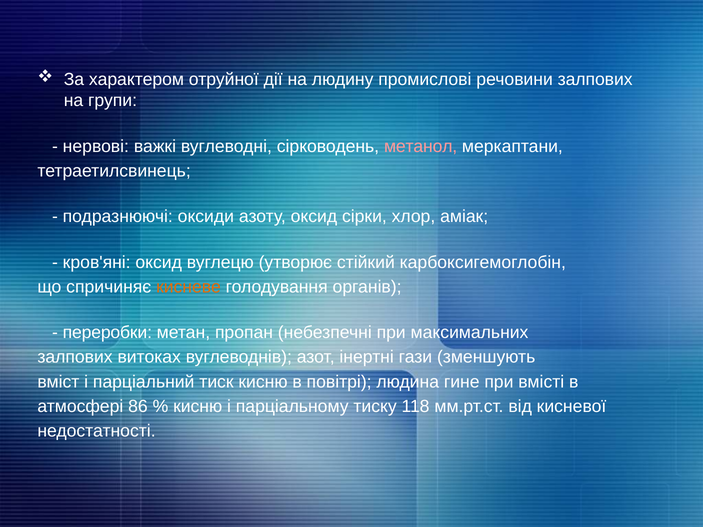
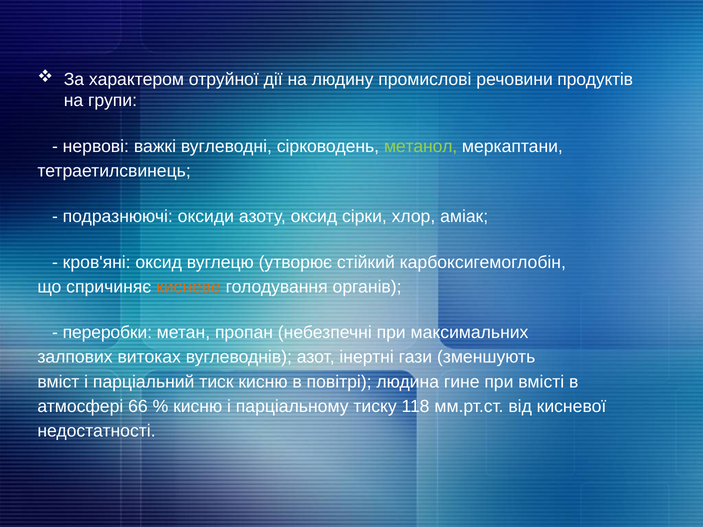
речовини залпових: залпових -> продуктів (595, 80)
метанол colour: pink -> light green (421, 146)
86: 86 -> 66 (138, 407)
